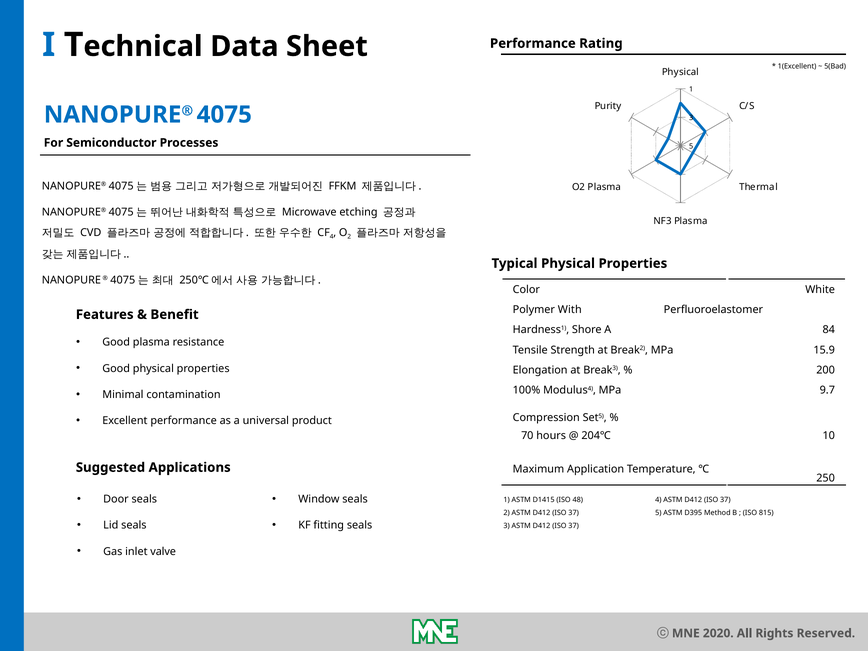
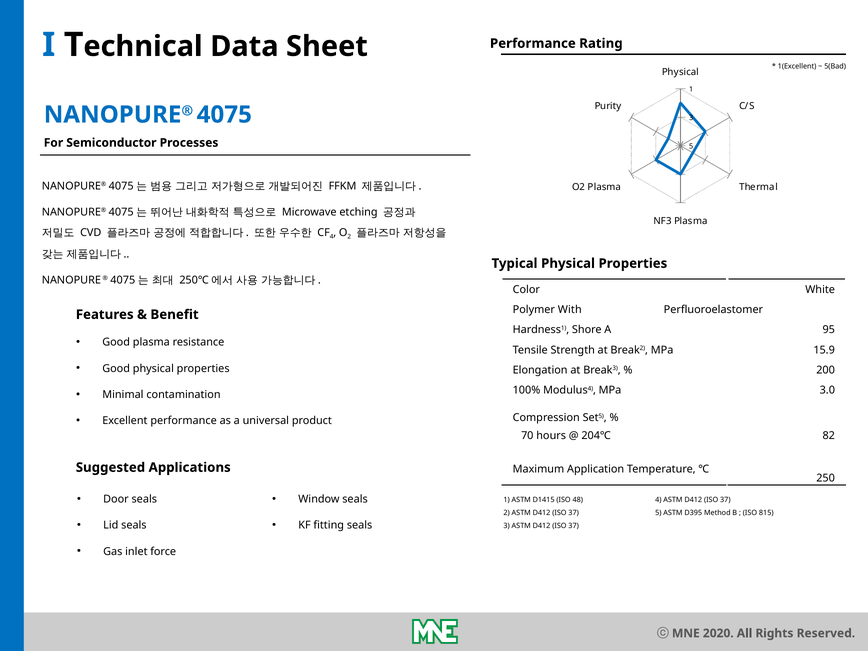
84: 84 -> 95 (829, 330)
9.7: 9.7 -> 3.0 (827, 390)
10: 10 -> 82 (829, 436)
valve: valve -> force (163, 551)
